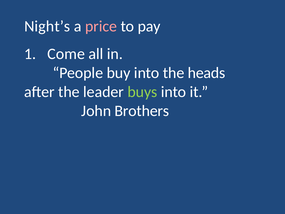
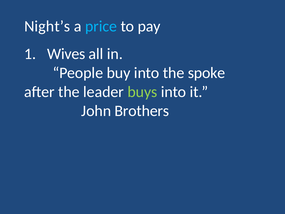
price colour: pink -> light blue (101, 26)
Come: Come -> Wives (66, 54)
heads: heads -> spoke (207, 73)
